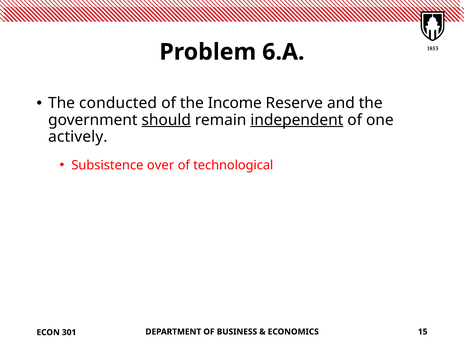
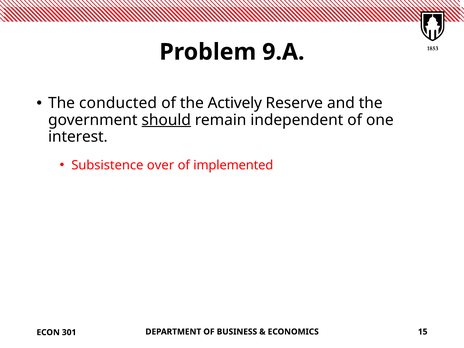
6.A: 6.A -> 9.A (283, 52)
Income: Income -> Actively (235, 103)
independent underline: present -> none (297, 120)
actively: actively -> interest (78, 137)
technological: technological -> implemented (233, 165)
